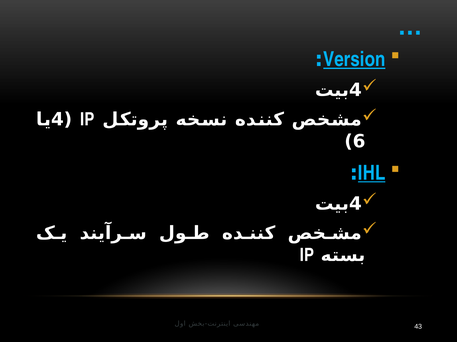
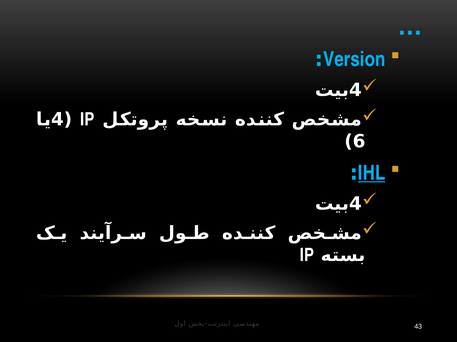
Version underline: present -> none (354, 59)
